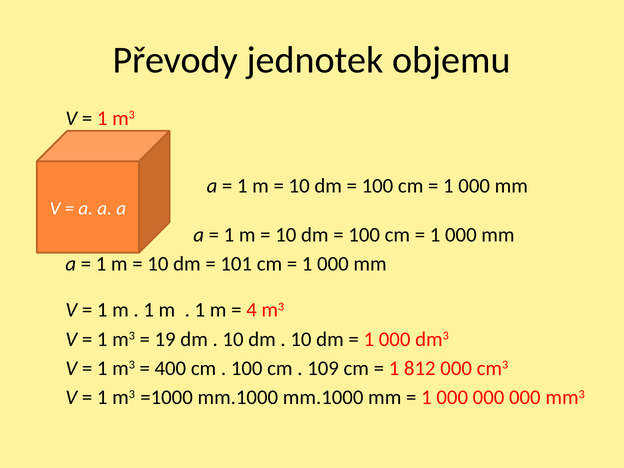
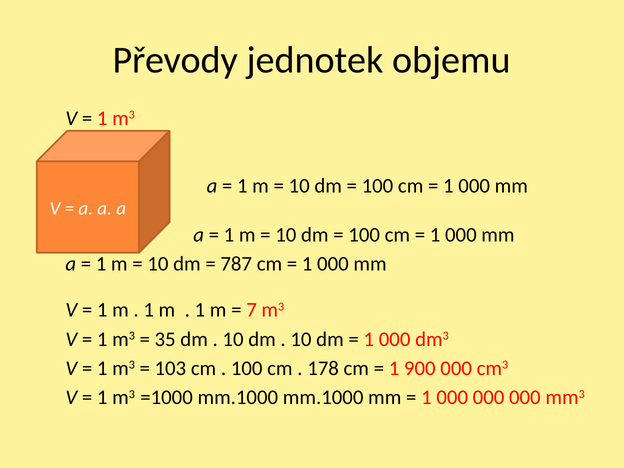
101: 101 -> 787 (236, 264)
4: 4 -> 7 (252, 310)
19: 19 -> 35 (165, 339)
400: 400 -> 103 (170, 368)
109: 109 -> 178 (323, 368)
812: 812 -> 900 (420, 368)
